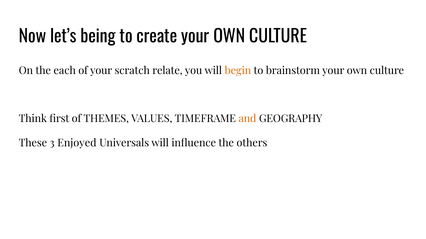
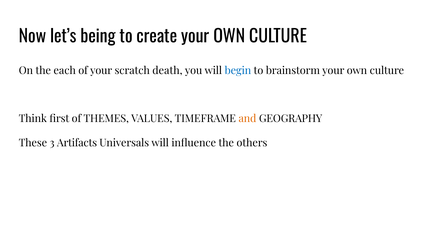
relate: relate -> death (167, 71)
begin colour: orange -> blue (238, 71)
Enjoyed: Enjoyed -> Artifacts (77, 143)
